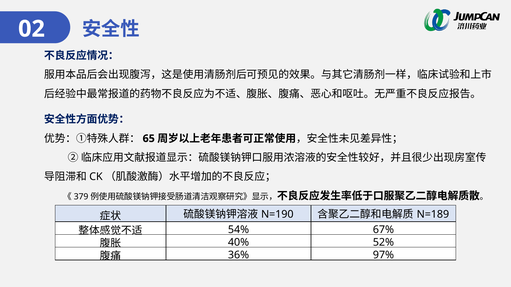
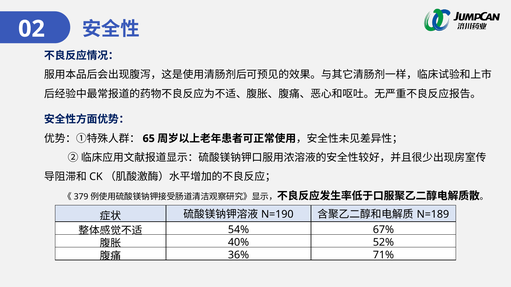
97%: 97% -> 71% (383, 256)
